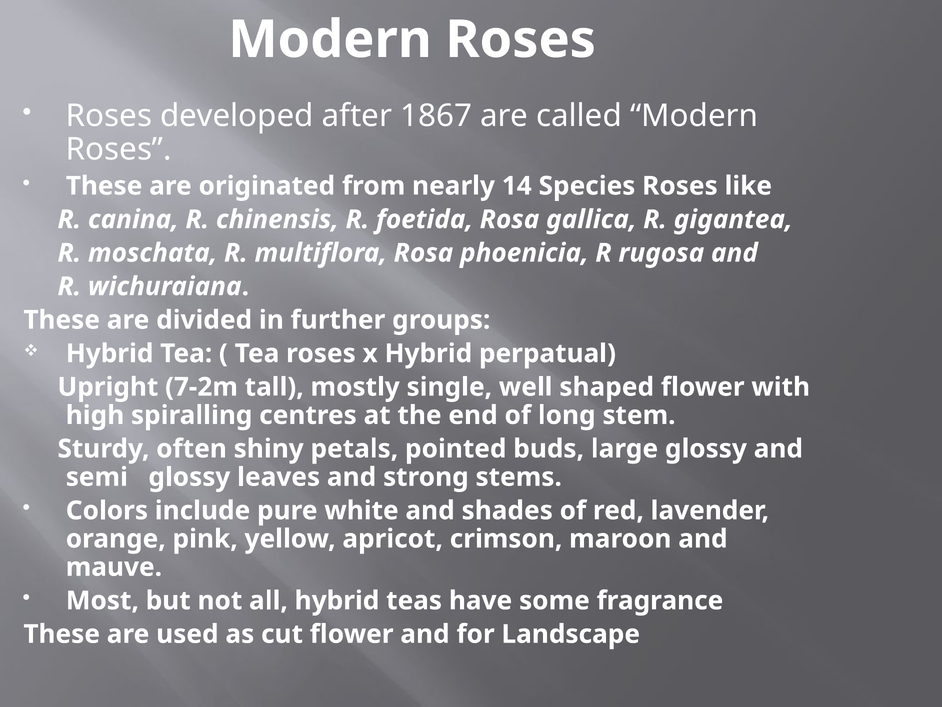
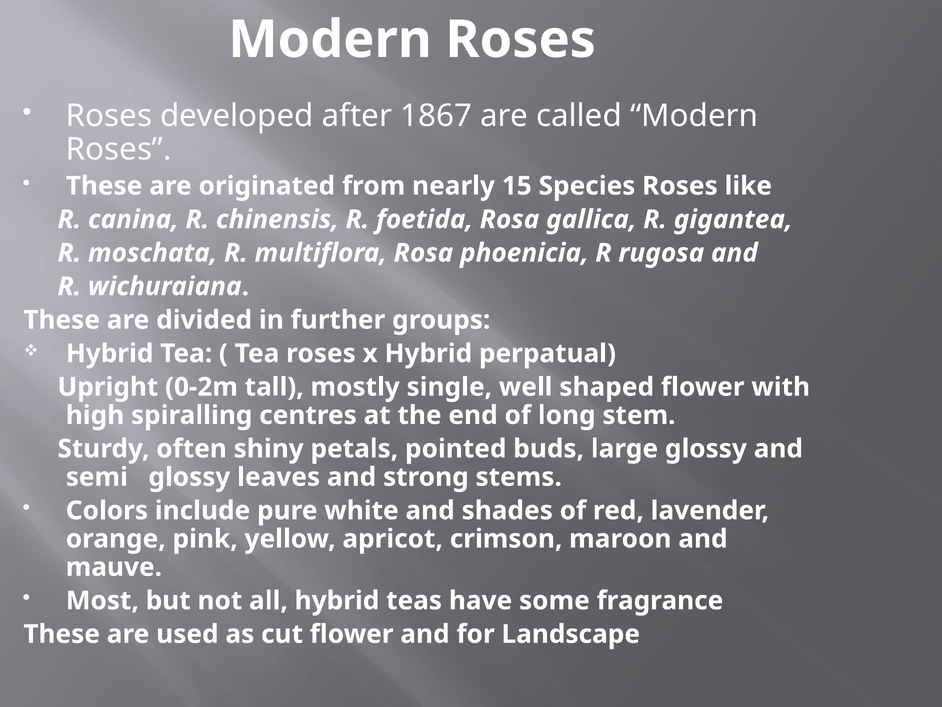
14: 14 -> 15 (517, 186)
7-2m: 7-2m -> 0-2m (201, 387)
